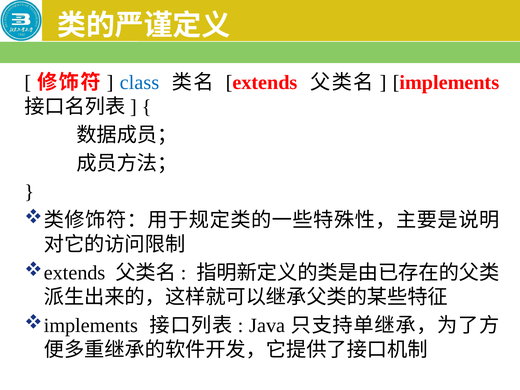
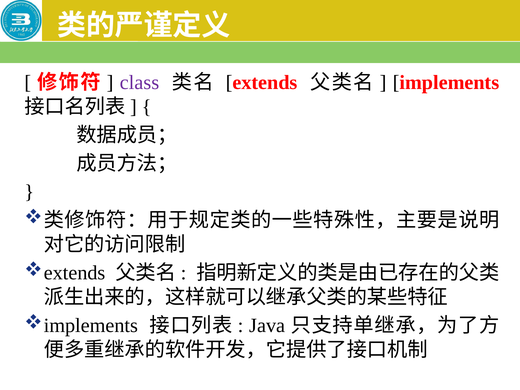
class colour: blue -> purple (140, 83)
